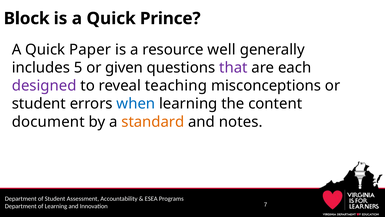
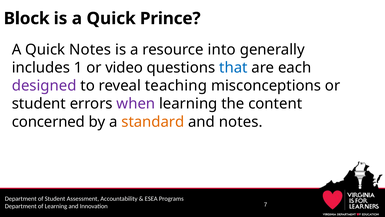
Quick Paper: Paper -> Notes (90, 50)
well: well -> into (222, 50)
5: 5 -> 1 (78, 68)
given: given -> video (124, 68)
that colour: purple -> blue (233, 68)
when colour: blue -> purple (136, 104)
document: document -> concerned (48, 122)
